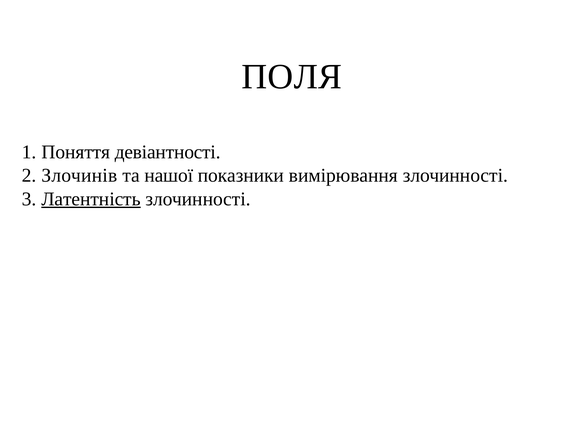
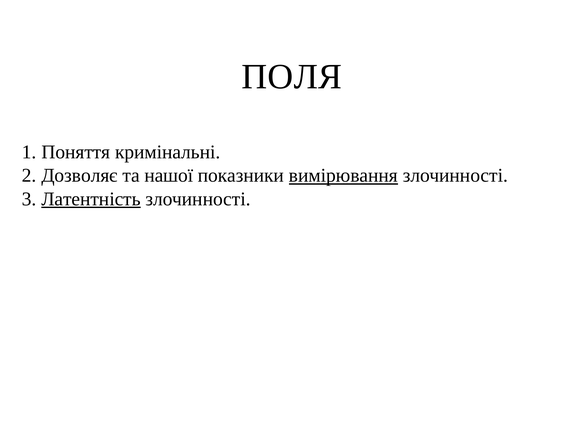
девіантності: девіантності -> кримінальні (168, 152)
Злочинів: Злочинів -> Дозволяє (80, 176)
вимірювання underline: none -> present (343, 176)
